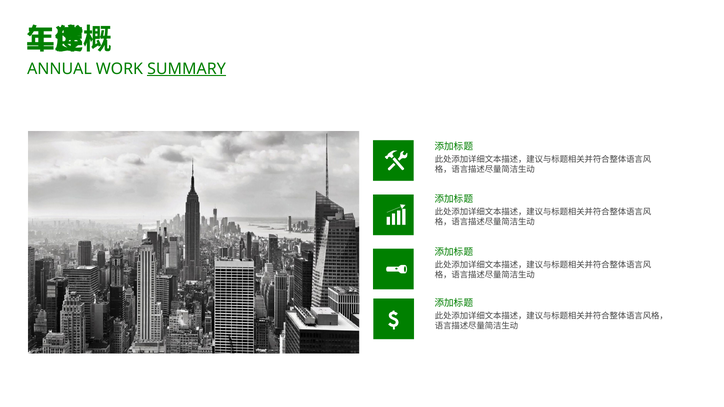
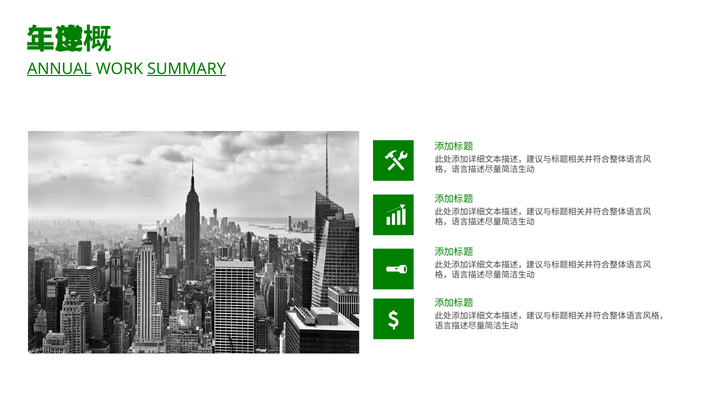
ANNUAL underline: none -> present (59, 69)
